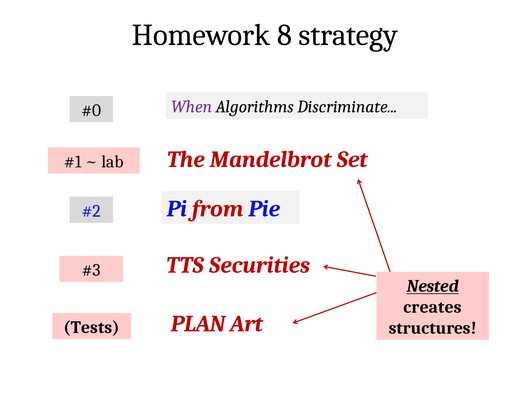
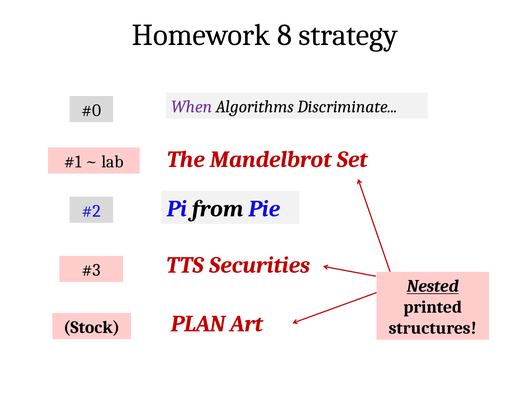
from colour: red -> black (218, 209)
creates: creates -> printed (433, 307)
Tests: Tests -> Stock (92, 327)
